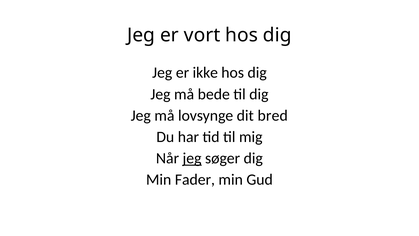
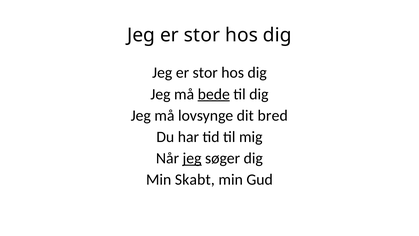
vort: vort -> stor (202, 35)
ikke: ikke -> stor (205, 73)
bede underline: none -> present (214, 94)
Fader: Fader -> Skabt (195, 179)
